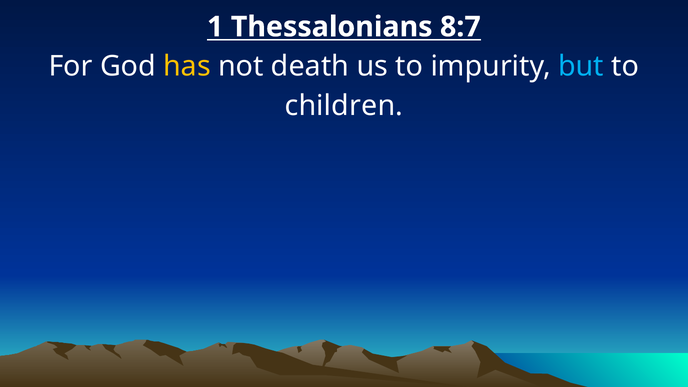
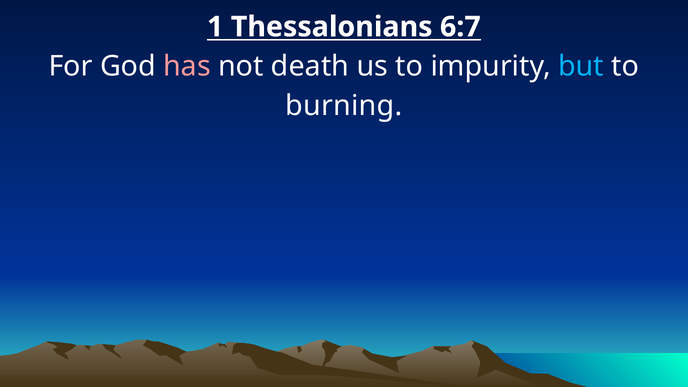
8:7: 8:7 -> 6:7 (460, 27)
has colour: yellow -> pink (187, 66)
children: children -> burning (344, 106)
